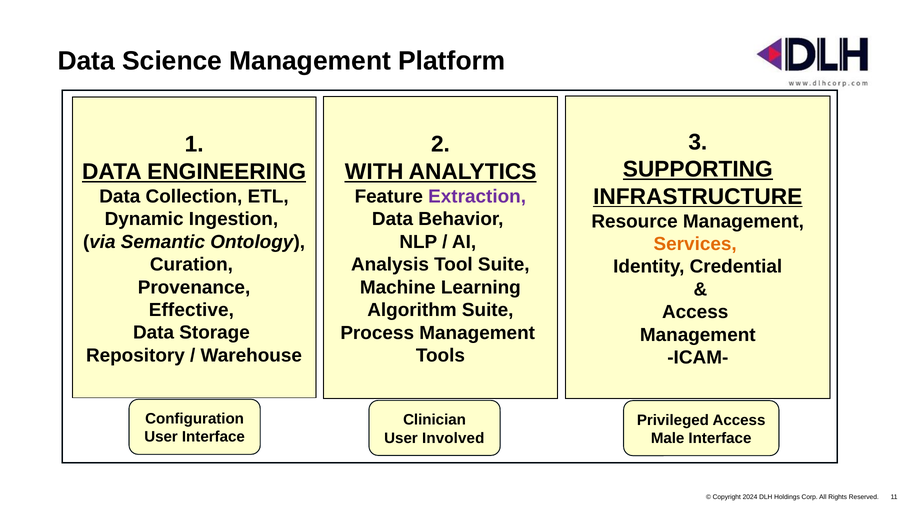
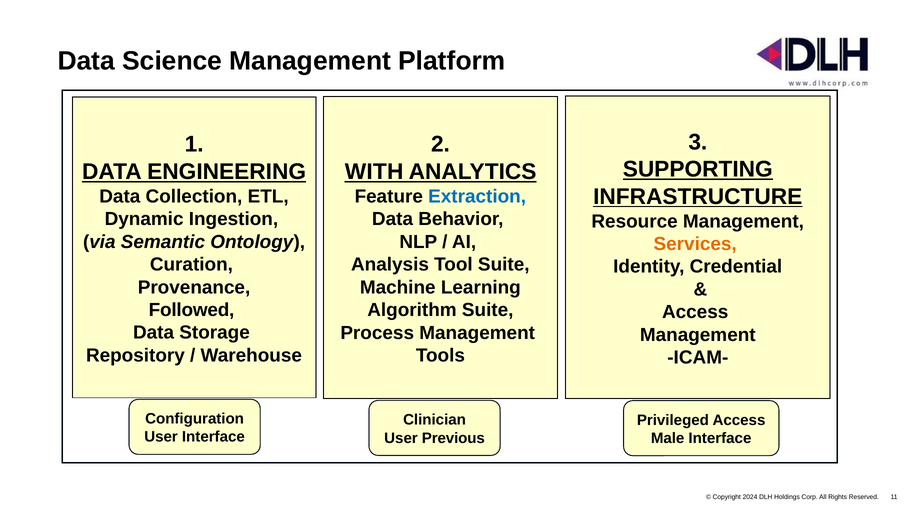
Extraction colour: purple -> blue (477, 196)
Effective: Effective -> Followed (192, 310)
Involved: Involved -> Previous (453, 438)
